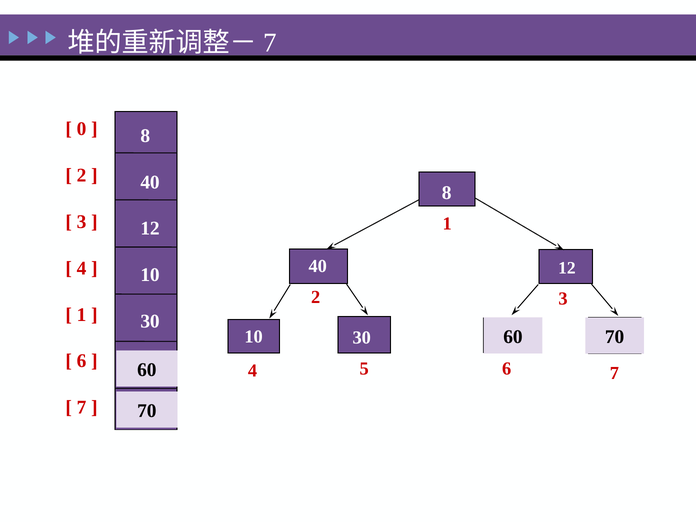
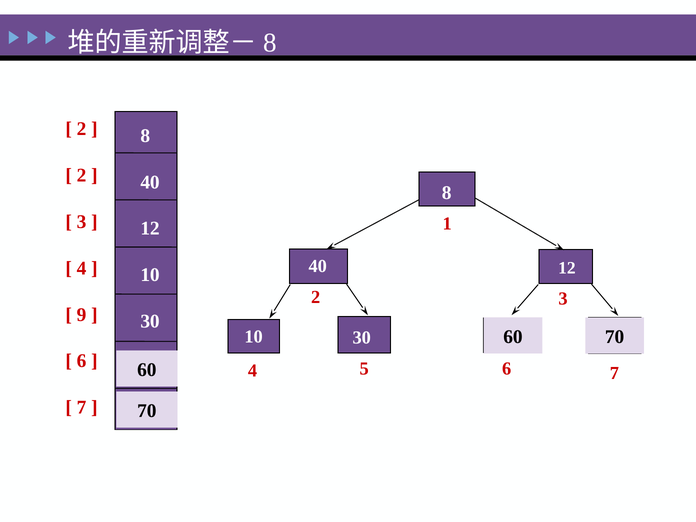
7: 7 -> 8 (270, 43)
0: 0 -> 2 (82, 129)
1: 1 -> 9 (82, 315)
